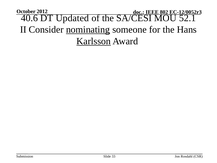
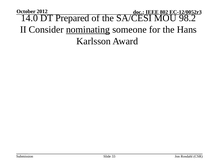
40.6: 40.6 -> 14.0 (29, 18)
Updated: Updated -> Prepared (72, 18)
52.1: 52.1 -> 98.2 (188, 18)
Karlsson underline: present -> none (94, 41)
